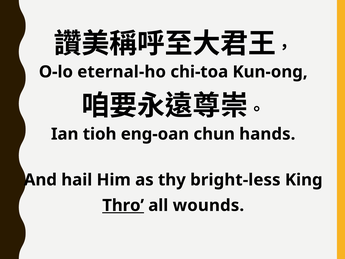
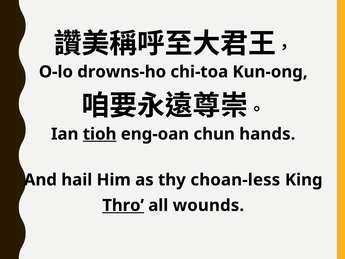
eternal-ho: eternal-ho -> drowns-ho (122, 72)
tioh underline: none -> present (100, 134)
bright-less: bright-less -> choan-less (235, 180)
